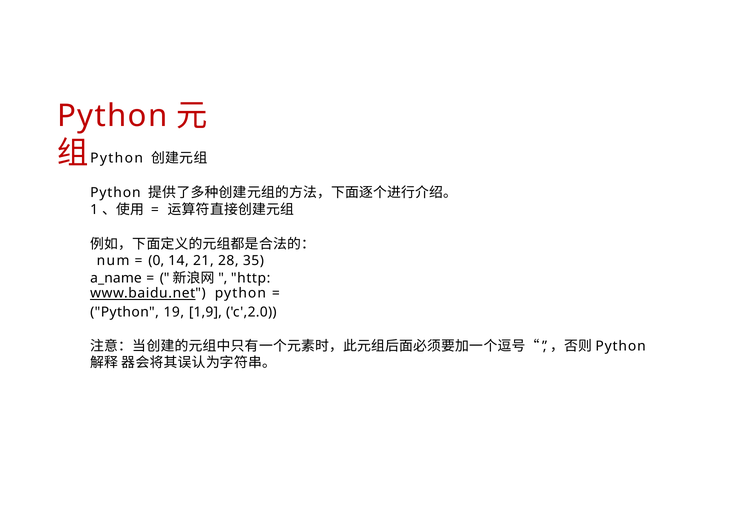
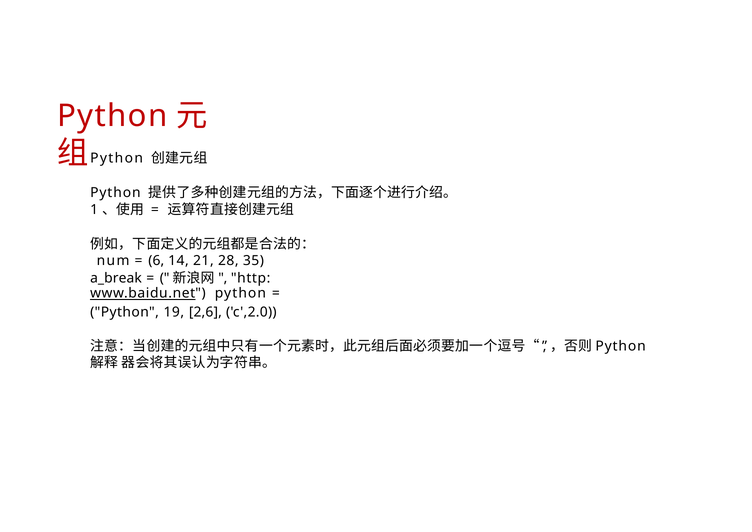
0: 0 -> 6 (156, 261)
a_name: a_name -> a_break (116, 278)
1,9: 1,9 -> 2,6 (205, 312)
